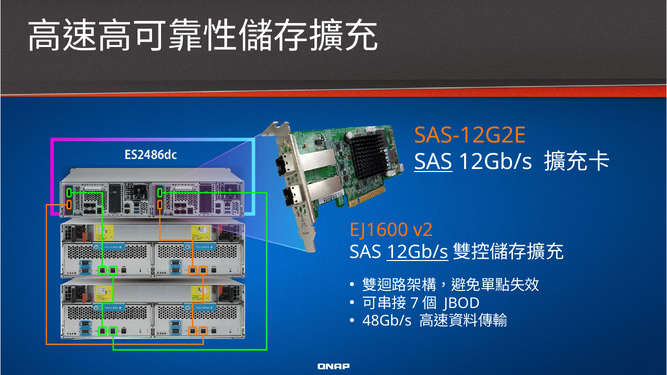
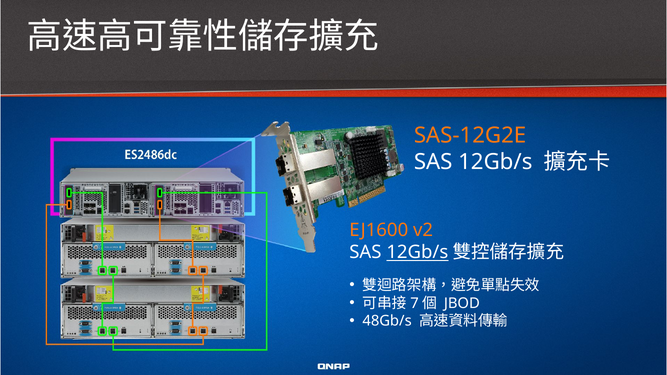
SAS underline: present -> none (433, 162)
